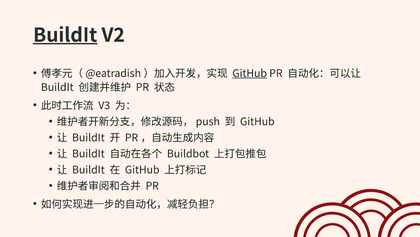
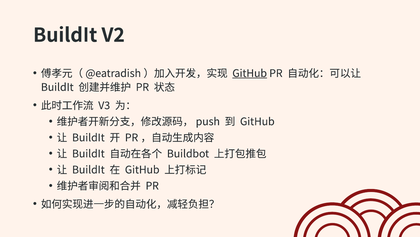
BuildIt underline: present -> none (65, 35)
